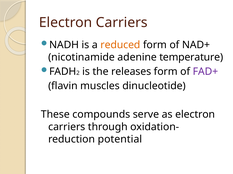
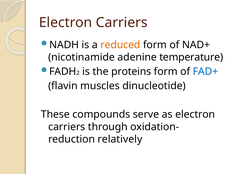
releases: releases -> proteins (131, 72)
FAD+ colour: purple -> blue (205, 72)
potential: potential -> relatively (120, 140)
